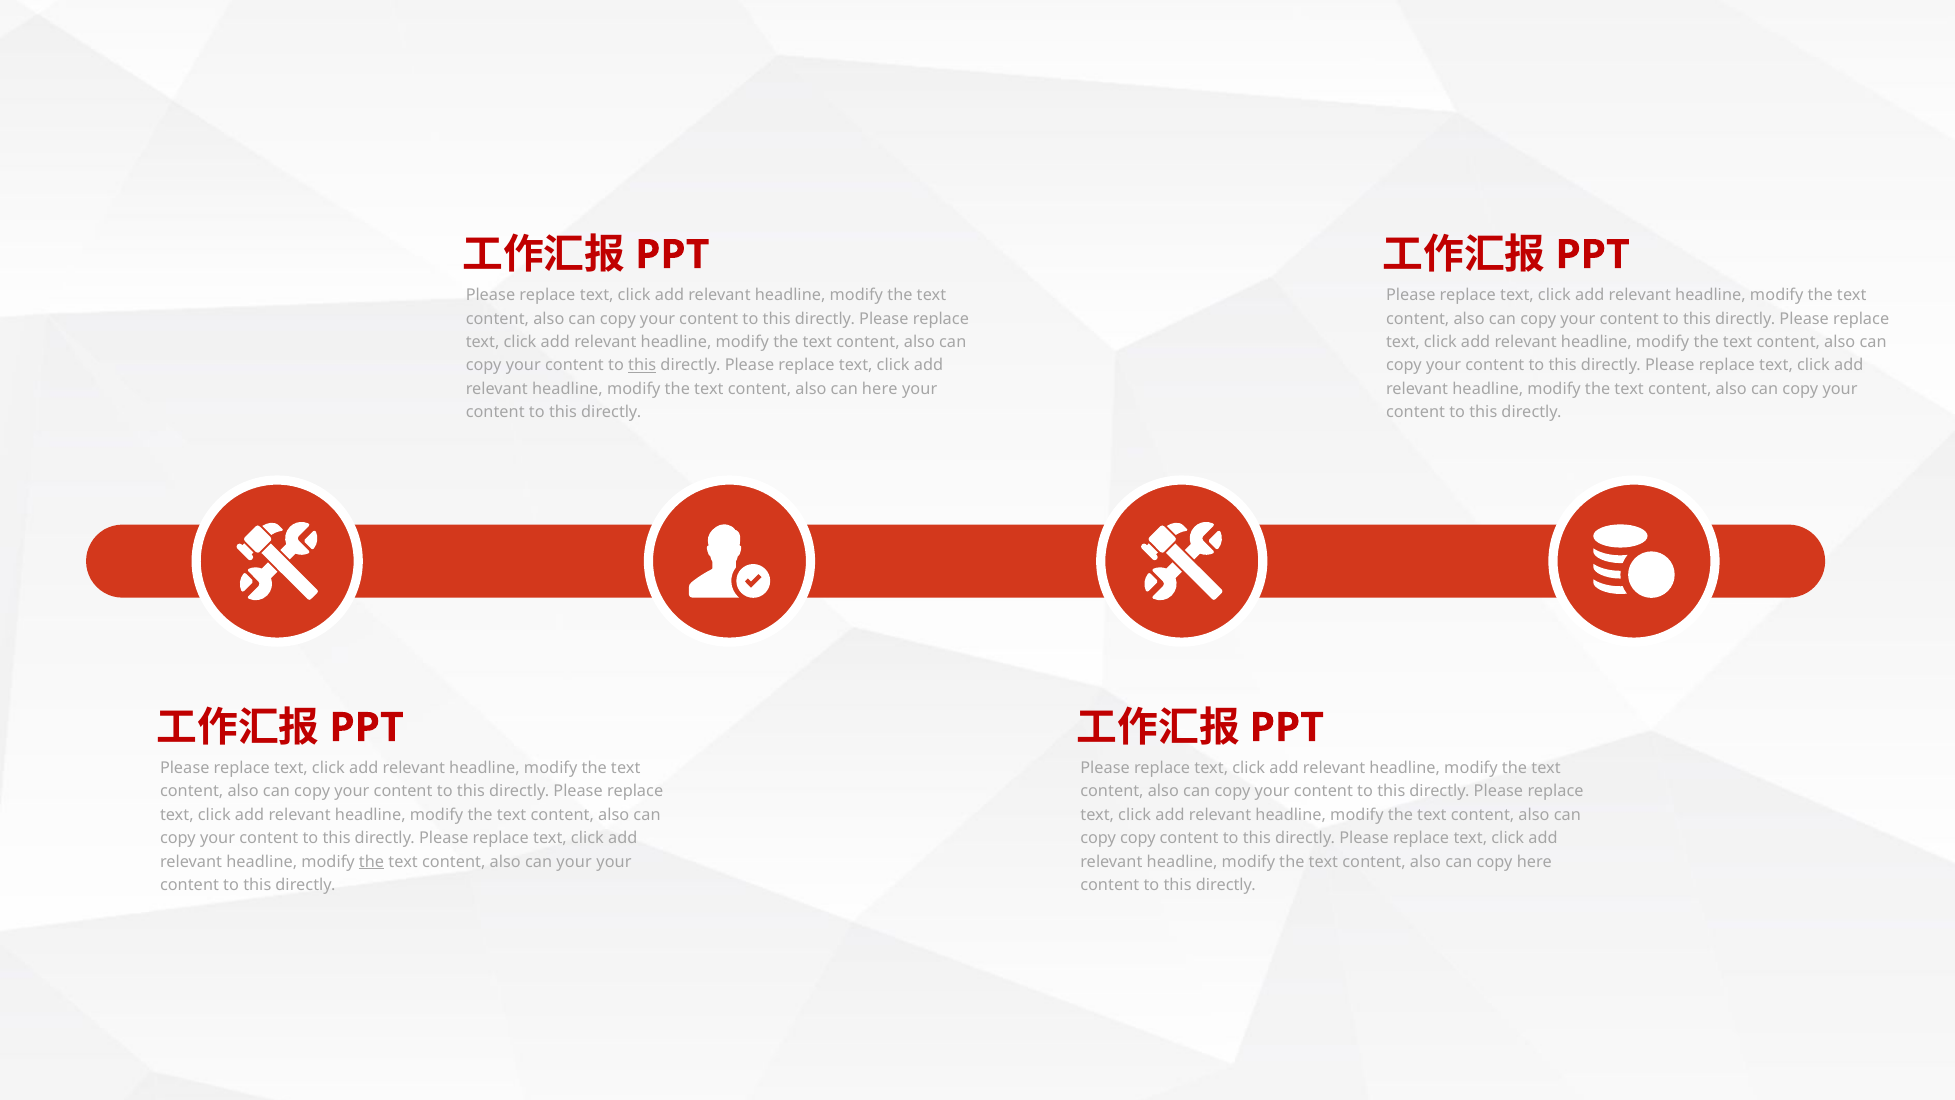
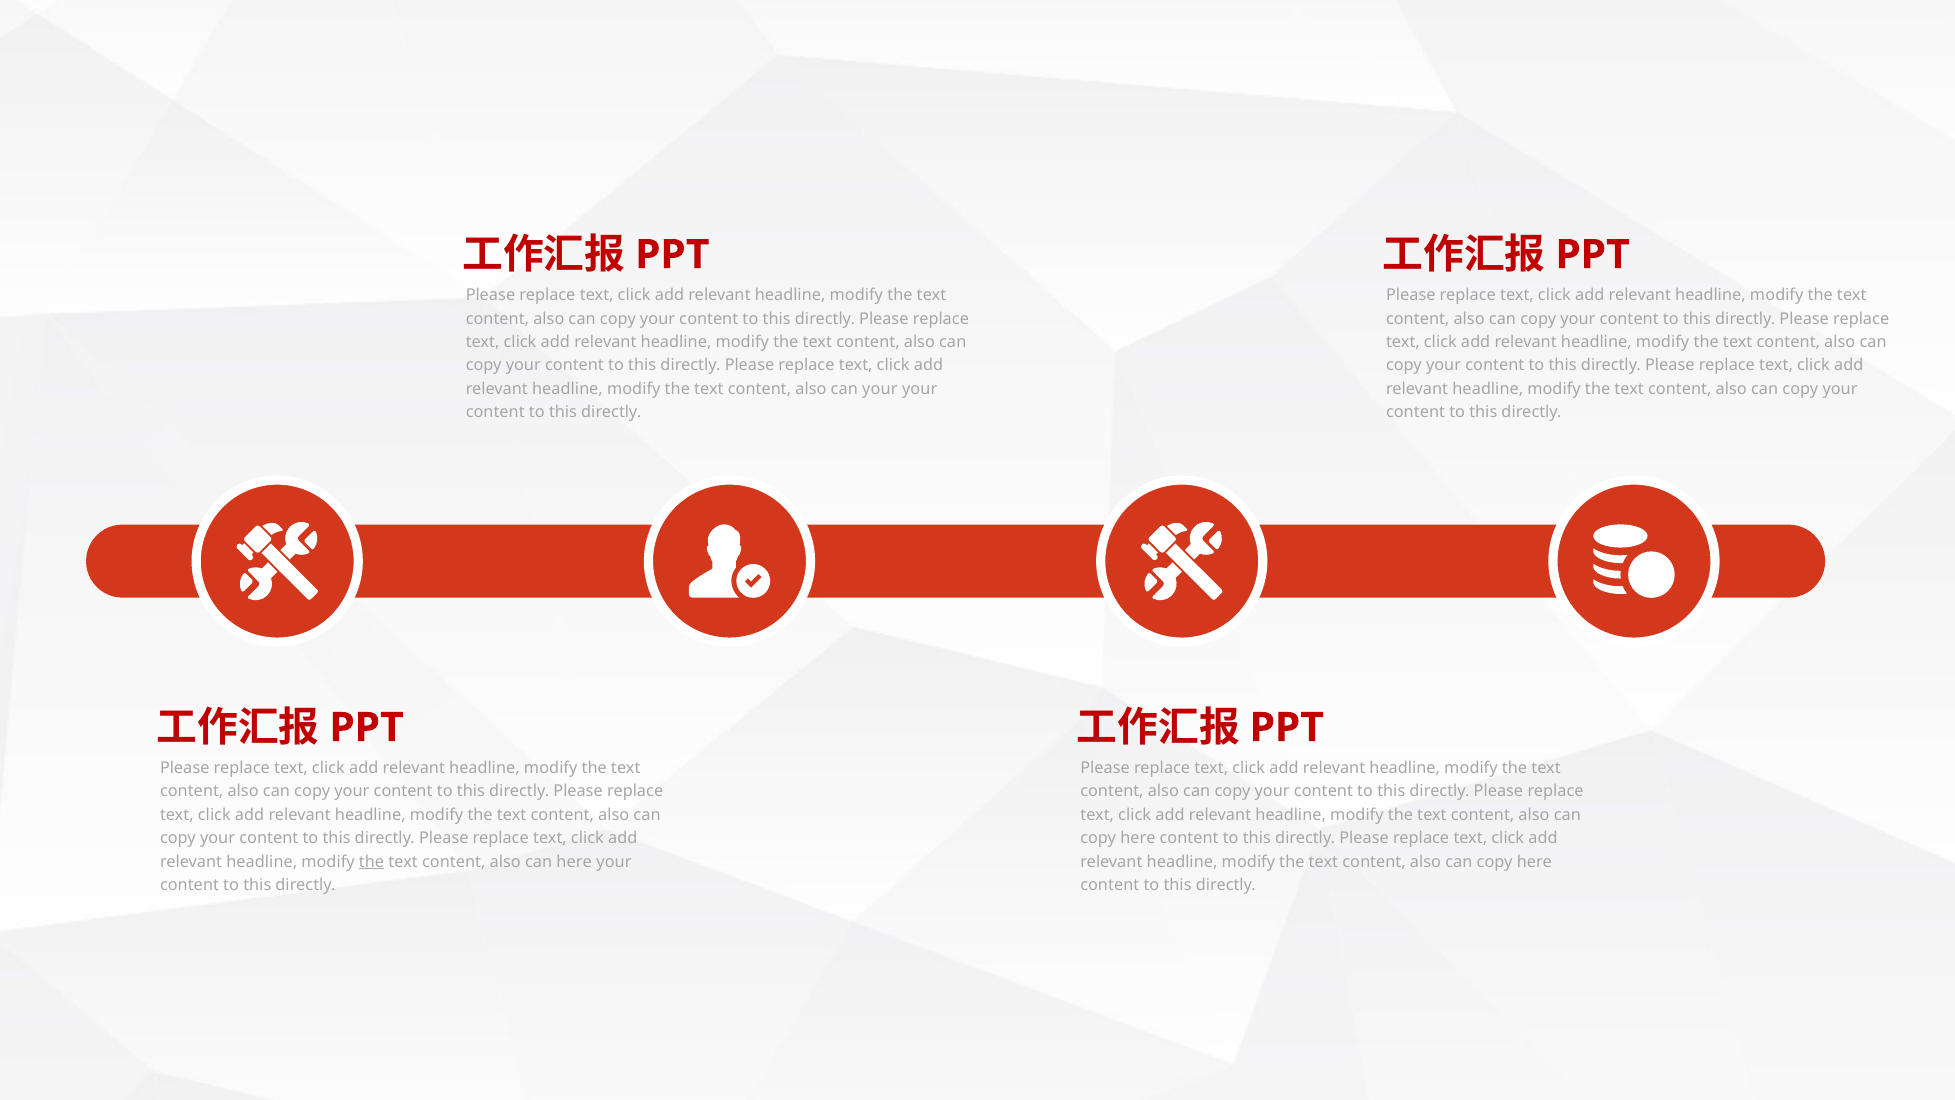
this underline: present -> none (642, 365)
can here: here -> your (880, 389)
copy: copy -> here (1138, 838)
can your: your -> here (574, 861)
